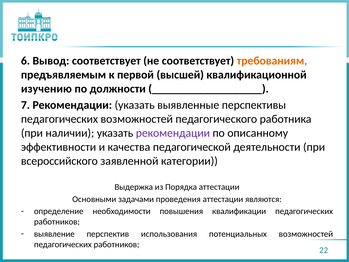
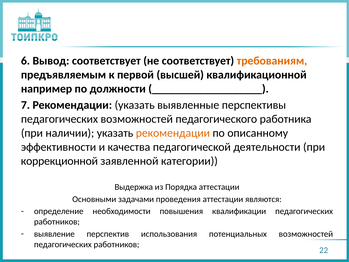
изучению: изучению -> например (47, 89)
рекомендации colour: purple -> orange (173, 133)
всероссийского: всероссийского -> коррекционной (59, 161)
